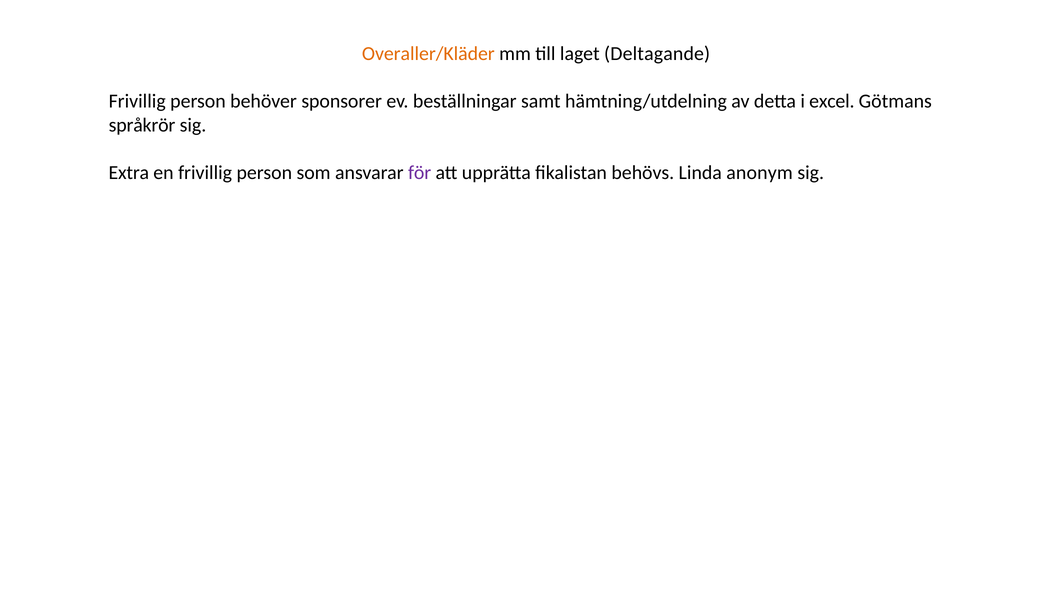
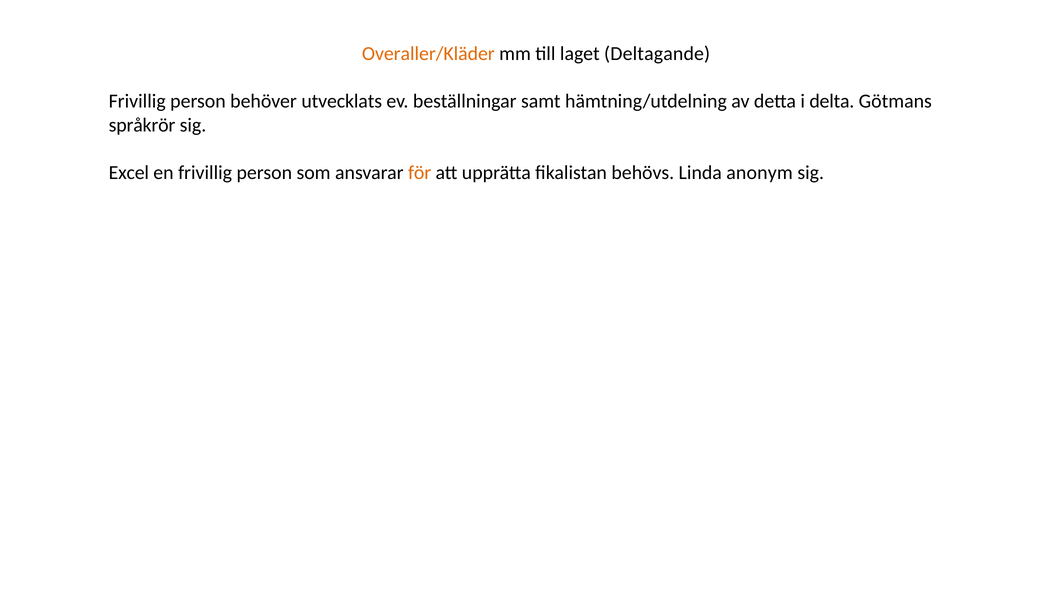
sponsorer: sponsorer -> utvecklats (342, 101)
excel: excel -> delta (832, 101)
Extra: Extra -> Excel (129, 173)
för colour: purple -> orange (420, 173)
